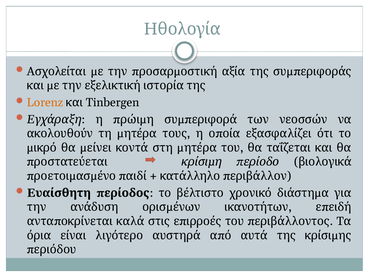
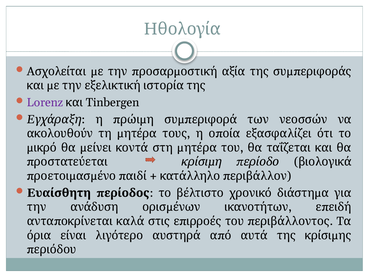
Lorenz colour: orange -> purple (45, 102)
